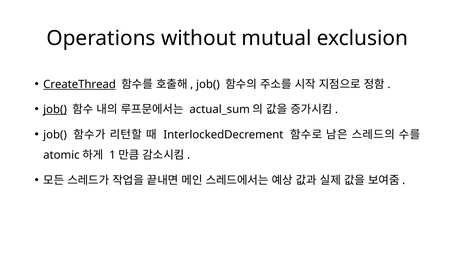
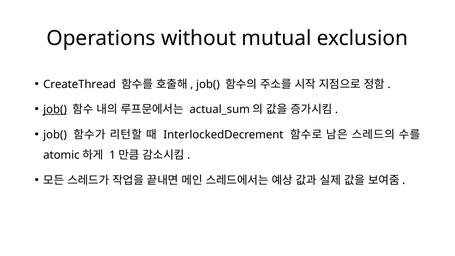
CreateThread underline: present -> none (80, 84)
